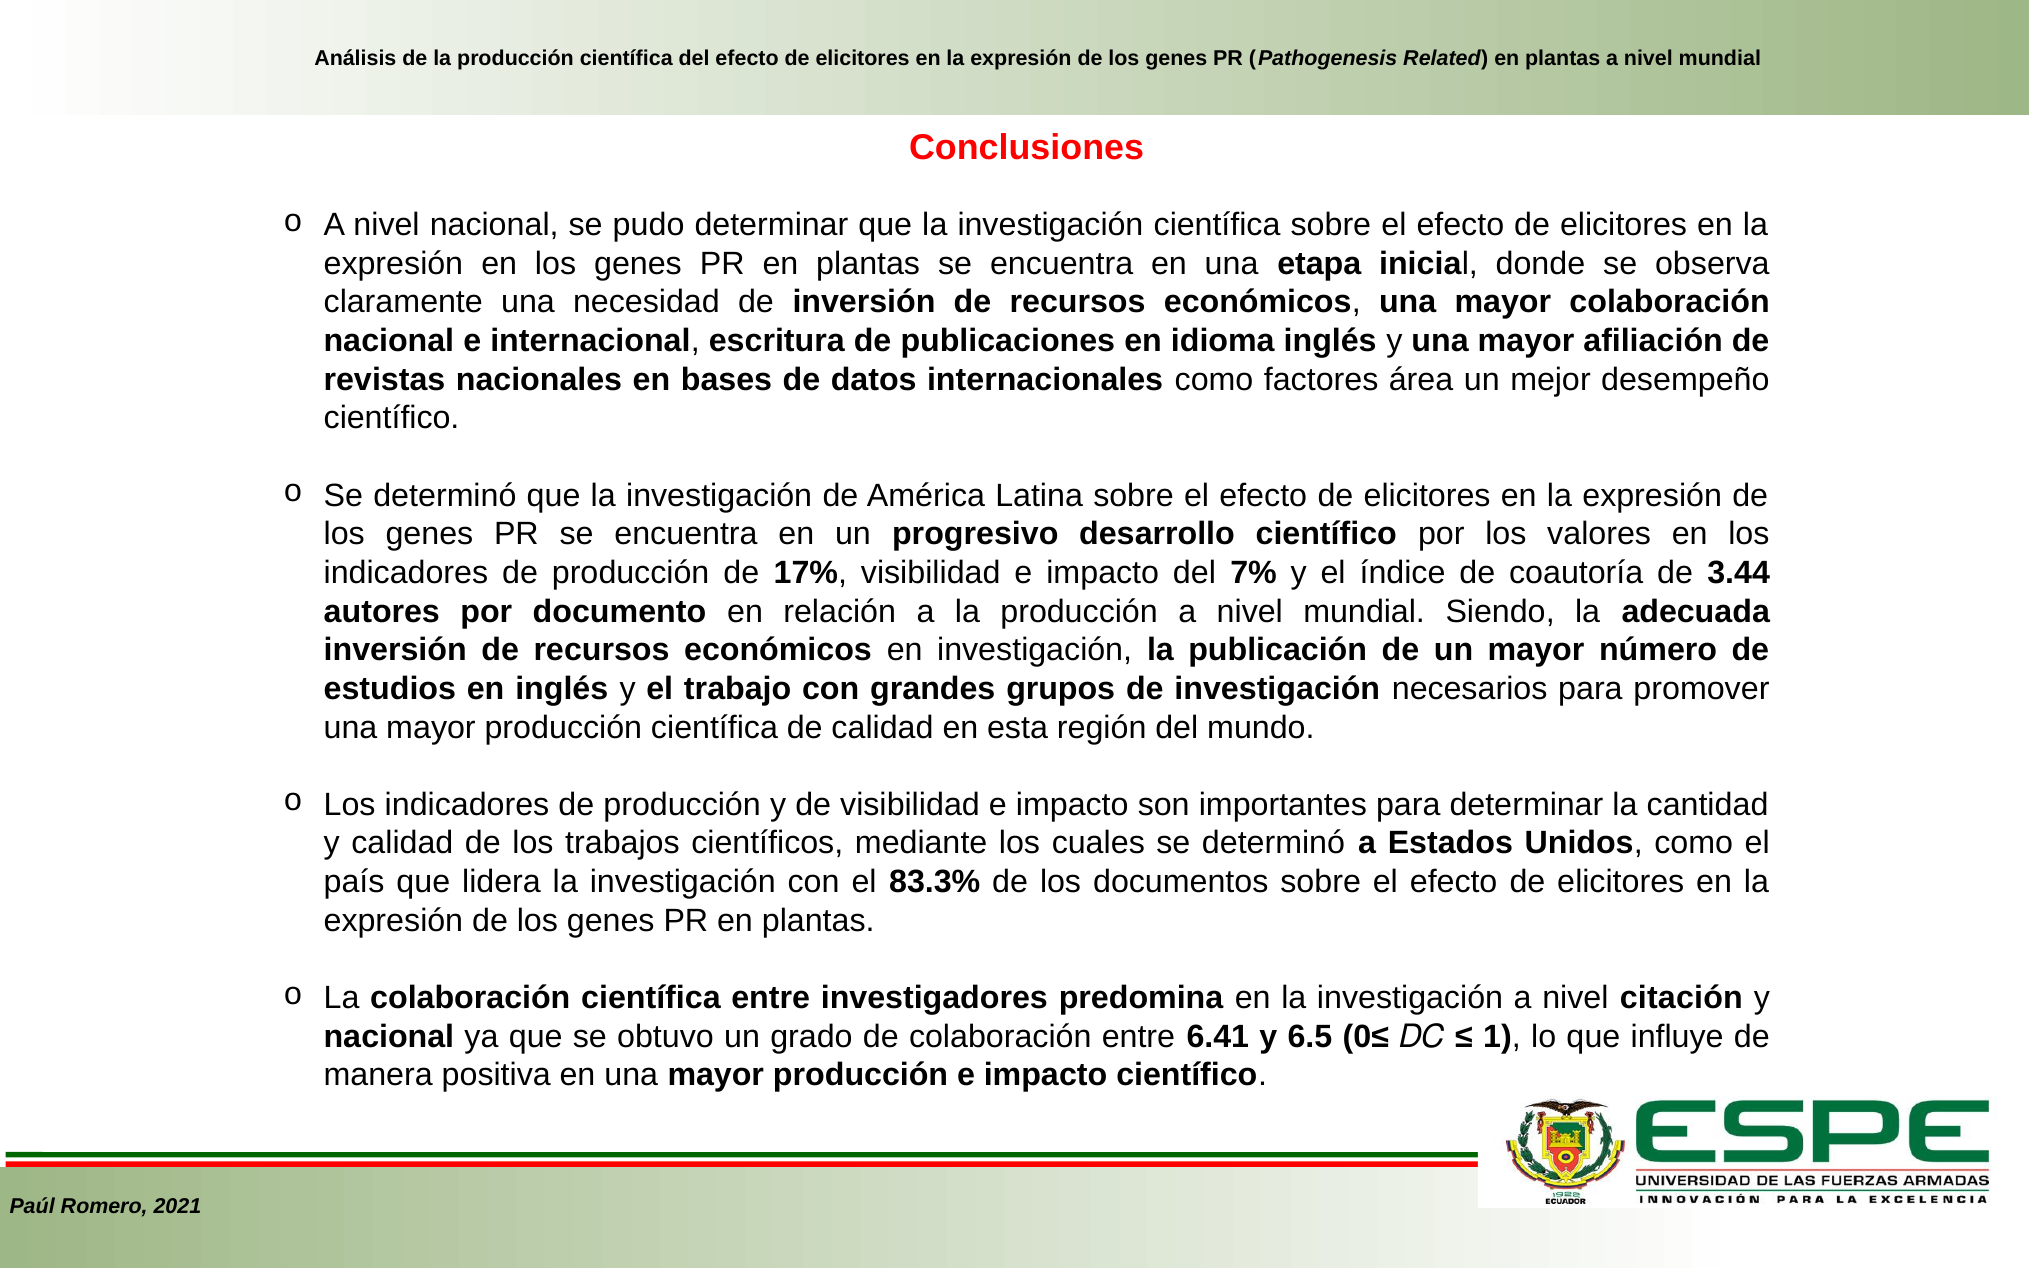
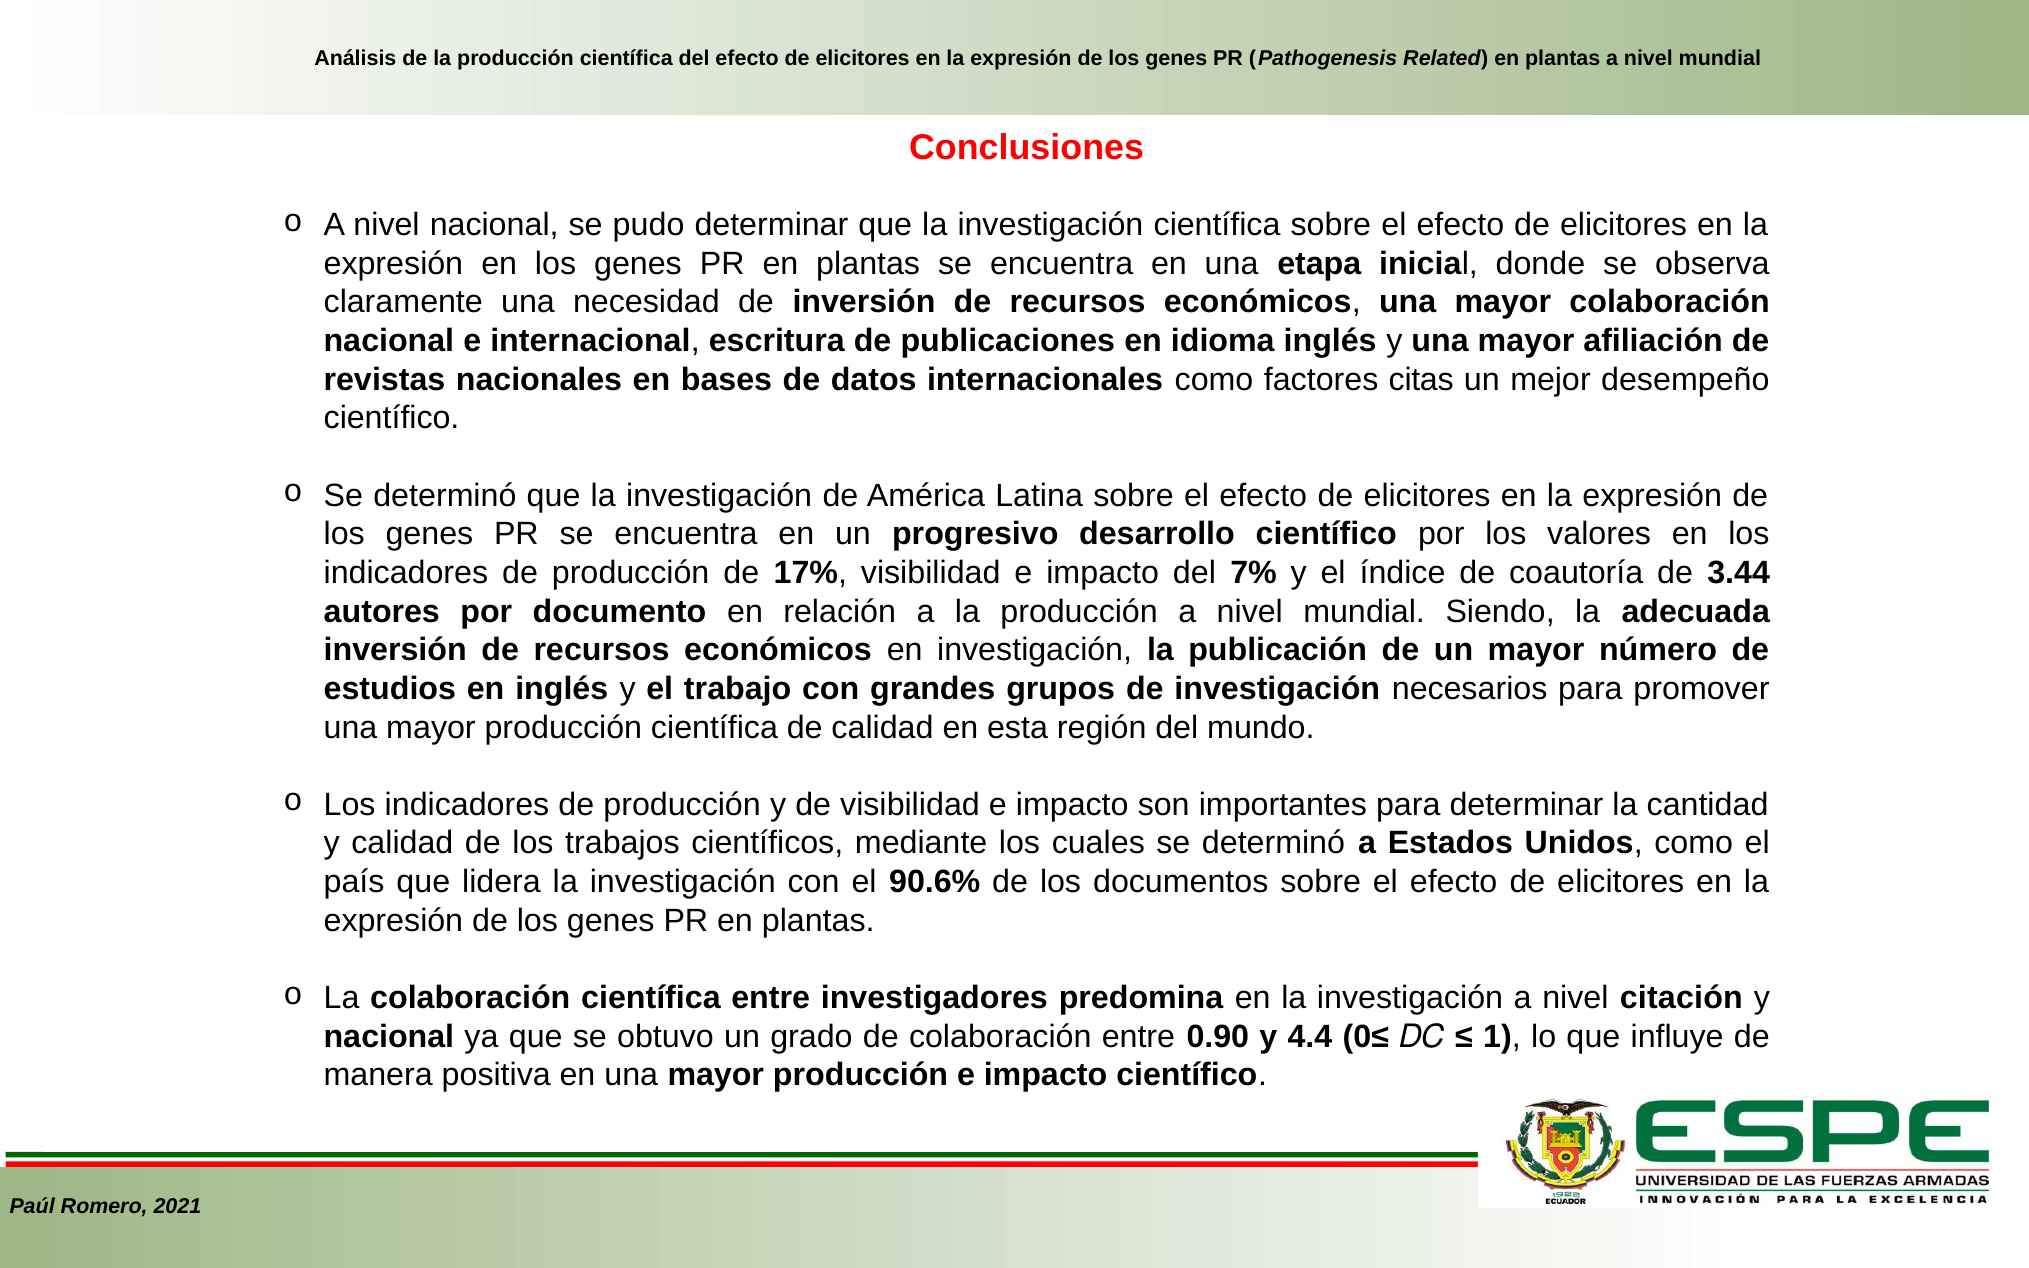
área: área -> citas (1421, 380)
83.3%: 83.3% -> 90.6% (935, 882)
6.41: 6.41 -> 0.90 (1218, 1037)
6.5: 6.5 -> 4.4 (1310, 1037)
